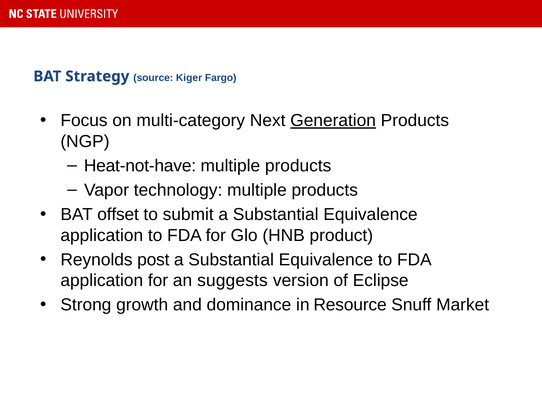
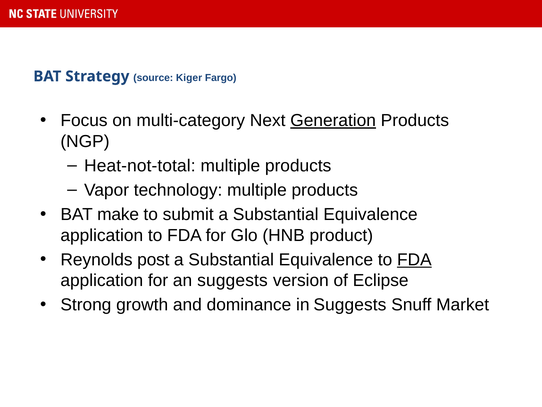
Heat-not-have: Heat-not-have -> Heat-not-total (140, 166)
offset: offset -> make (118, 214)
FDA underline: none -> present (414, 259)
in Resource: Resource -> Suggests (350, 305)
